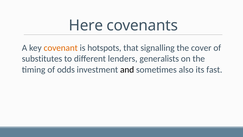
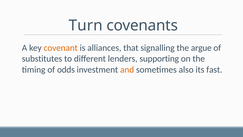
Here: Here -> Turn (86, 25)
hotspots: hotspots -> alliances (104, 48)
cover: cover -> argue (201, 48)
generalists: generalists -> supporting (159, 59)
and colour: black -> orange (127, 70)
